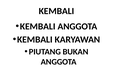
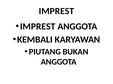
KEMBALI: KEMBALI -> IMPREST (56, 11)
KEMBALI: KEMBALI -> IMPREST (38, 27)
